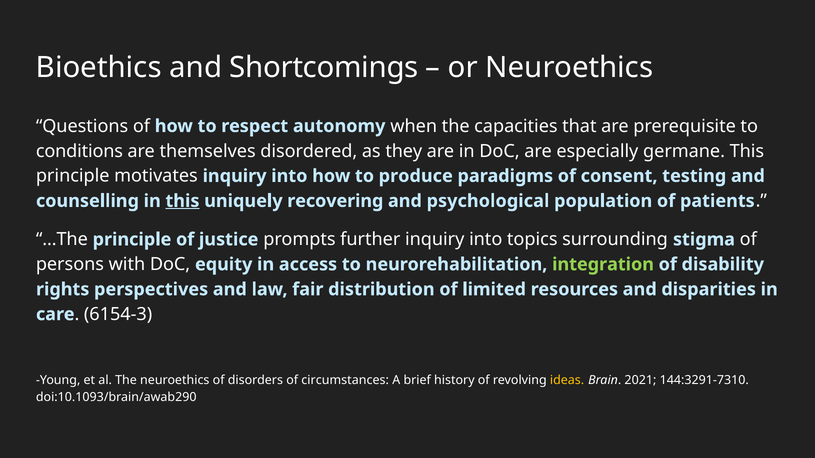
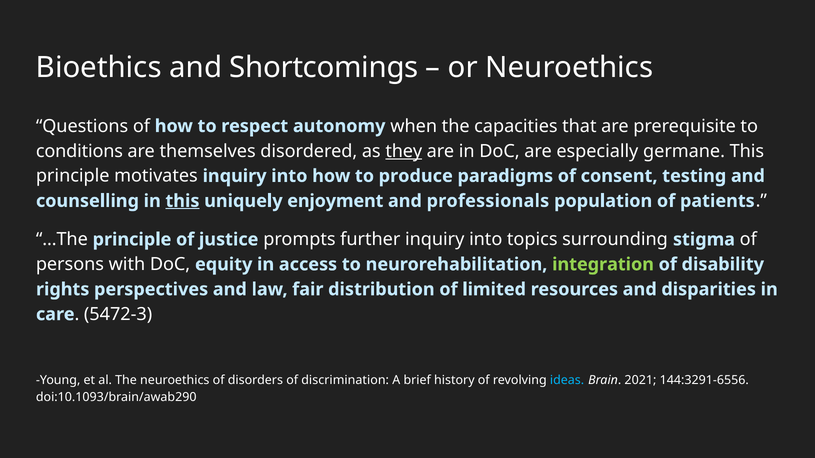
they underline: none -> present (404, 151)
recovering: recovering -> enjoyment (335, 201)
psychological: psychological -> professionals (488, 201)
6154-3: 6154-3 -> 5472-3 (118, 315)
circumstances: circumstances -> discrimination (345, 381)
ideas colour: yellow -> light blue (567, 381)
144:3291-7310: 144:3291-7310 -> 144:3291-6556 (704, 381)
